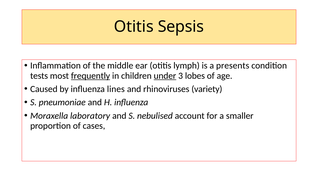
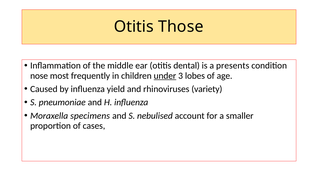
Sepsis: Sepsis -> Those (181, 27)
lymph: lymph -> dental (187, 66)
tests: tests -> nose (39, 76)
frequently underline: present -> none (91, 76)
lines: lines -> yield (116, 89)
laboratory: laboratory -> specimens (90, 116)
